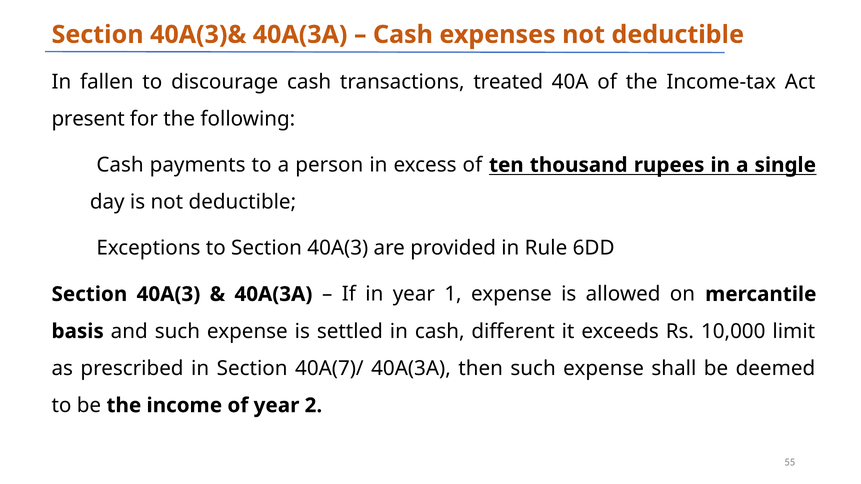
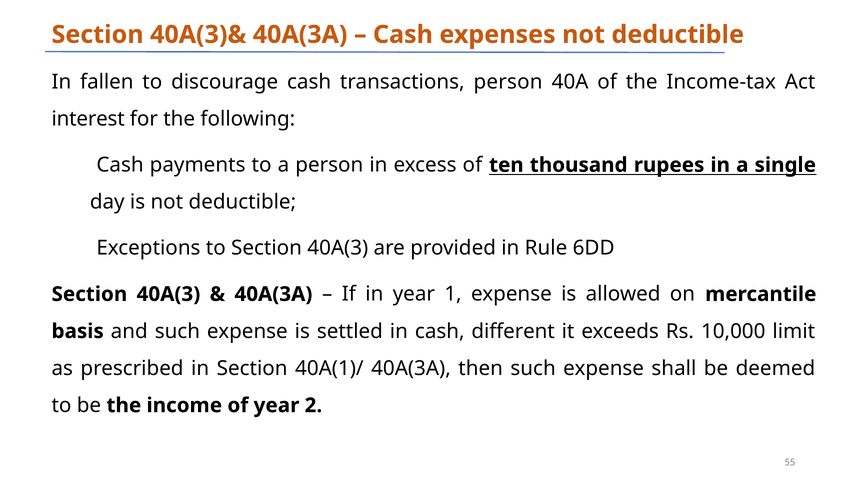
transactions treated: treated -> person (508, 82)
present: present -> interest (88, 119)
40A(7)/: 40A(7)/ -> 40A(1)/ (329, 369)
